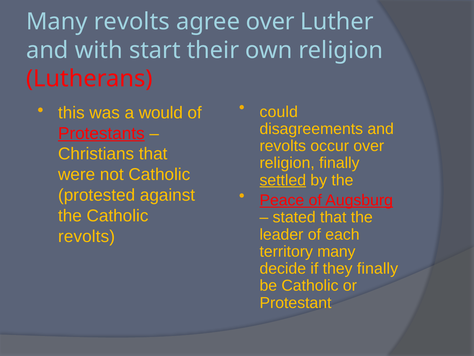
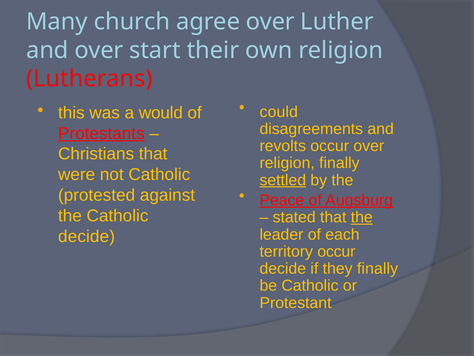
Many revolts: revolts -> church (132, 22)
and with: with -> over (99, 50)
the underline: none -> present (362, 217)
revolts: revolts -> decide (87, 236)
territory many: many -> occur (336, 251)
